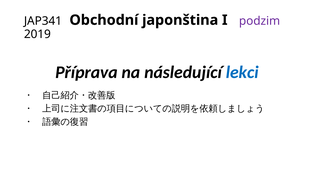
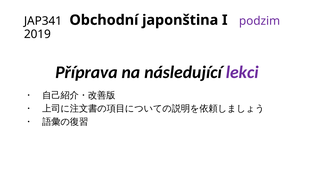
lekci colour: blue -> purple (242, 72)
